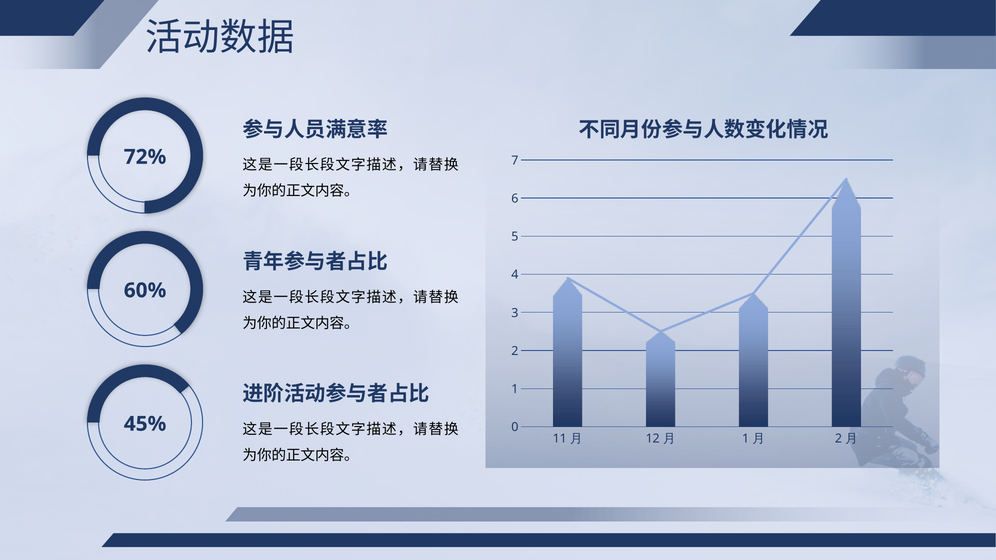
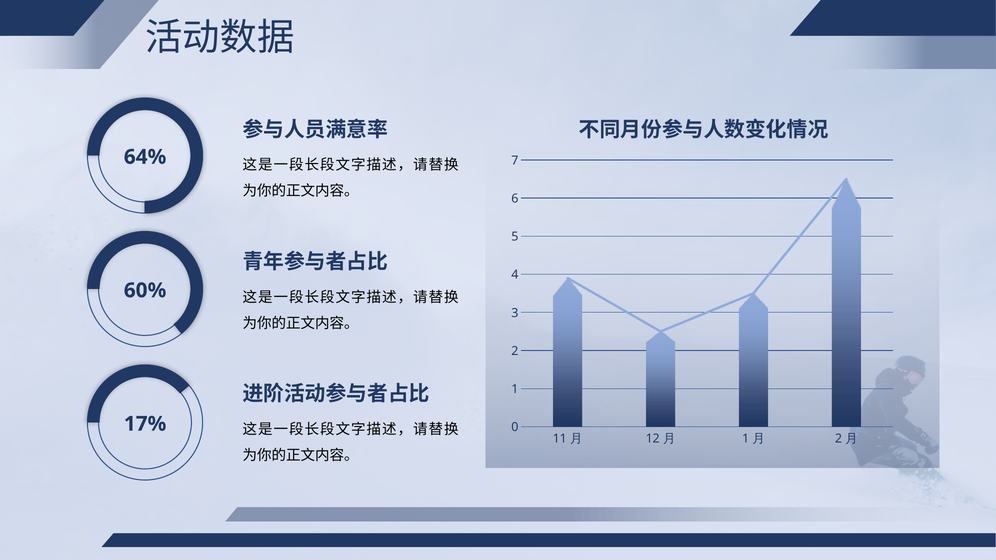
72%: 72% -> 64% (145, 157)
45%: 45% -> 17% (145, 424)
